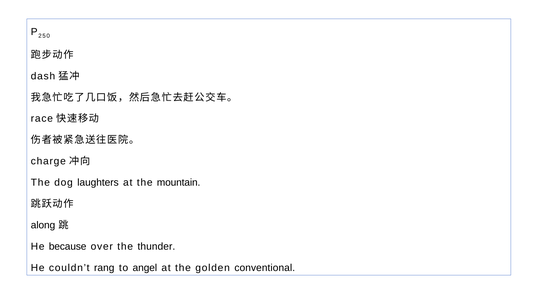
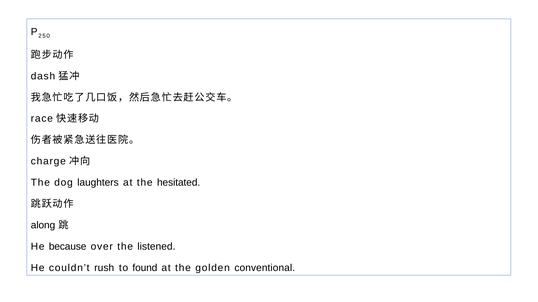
mountain: mountain -> hesitated (179, 183)
thunder: thunder -> listened (156, 247)
rang: rang -> rush (104, 268)
angel: angel -> found (145, 268)
